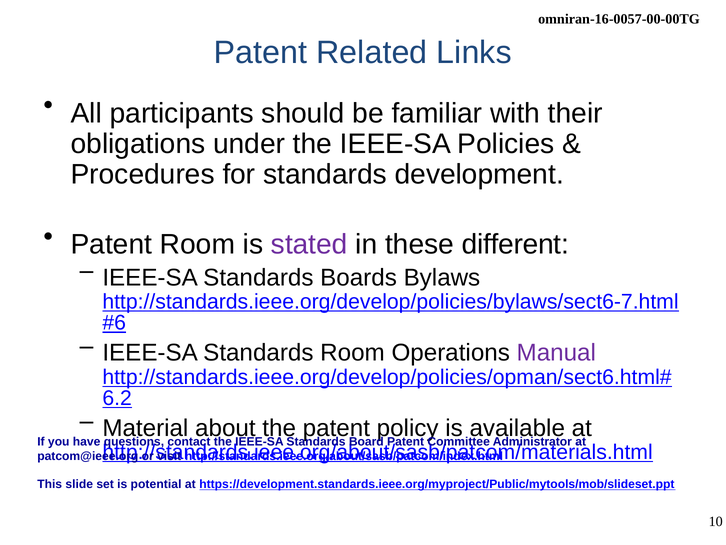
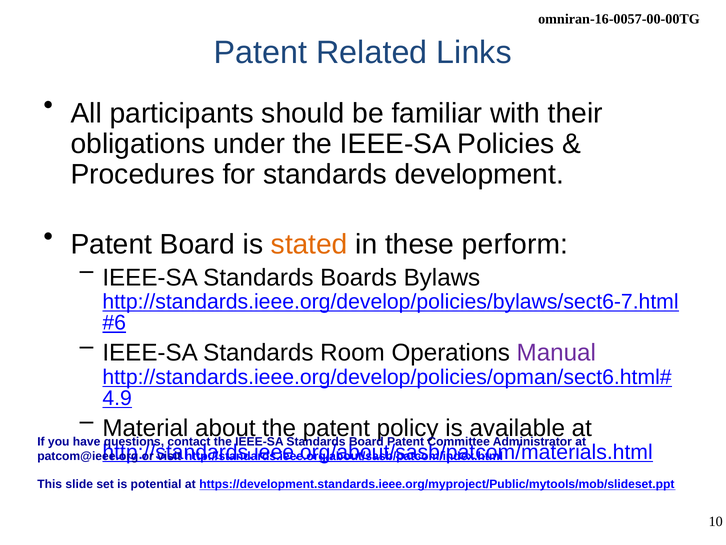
Patent Room: Room -> Board (197, 244)
stated colour: purple -> orange (309, 244)
different: different -> perform (515, 244)
6.2: 6.2 -> 4.9 (117, 398)
